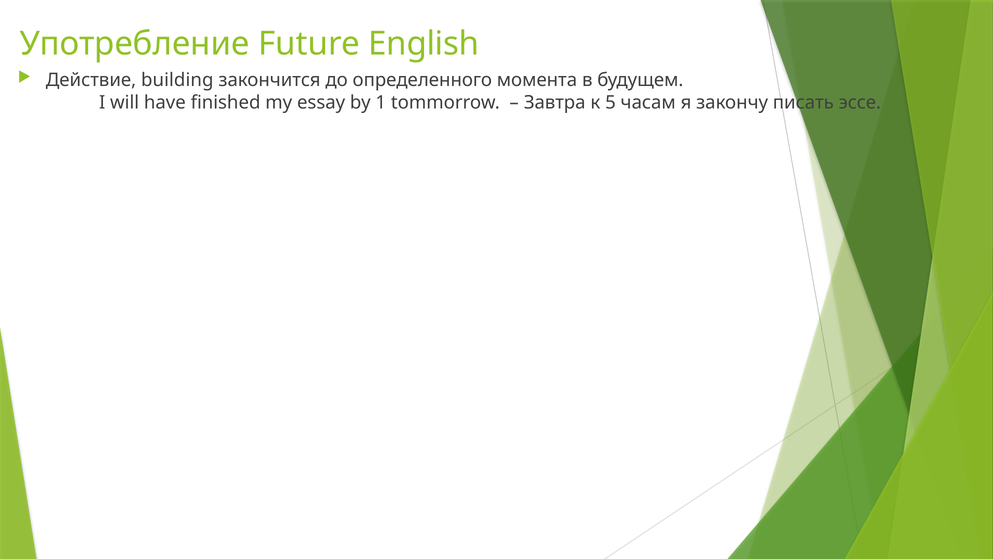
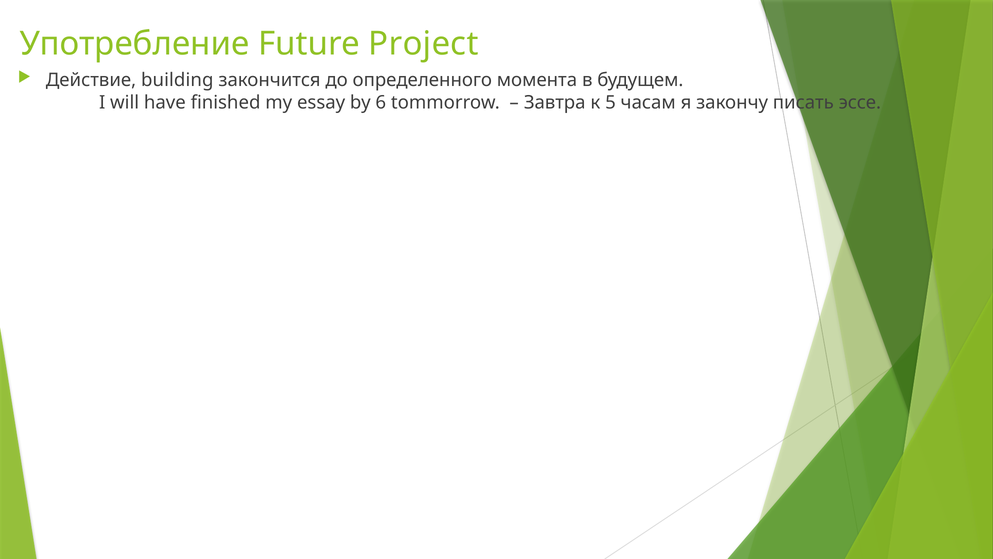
English: English -> Project (423, 44)
1: 1 -> 6 (381, 102)
